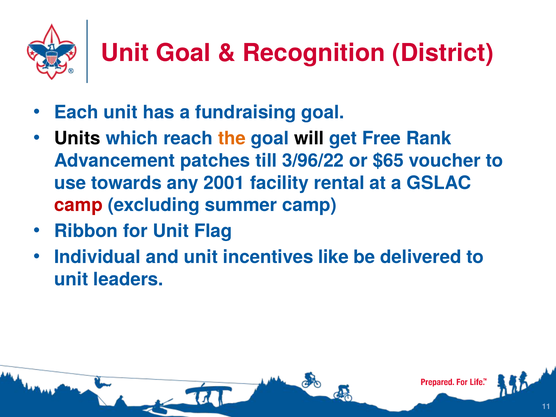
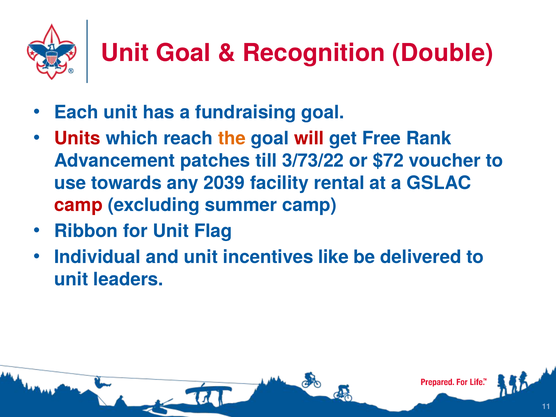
District: District -> Double (443, 53)
Units colour: black -> red (77, 138)
will colour: black -> red (309, 138)
3/96/22: 3/96/22 -> 3/73/22 (313, 161)
$65: $65 -> $72 (388, 161)
2001: 2001 -> 2039 (224, 183)
